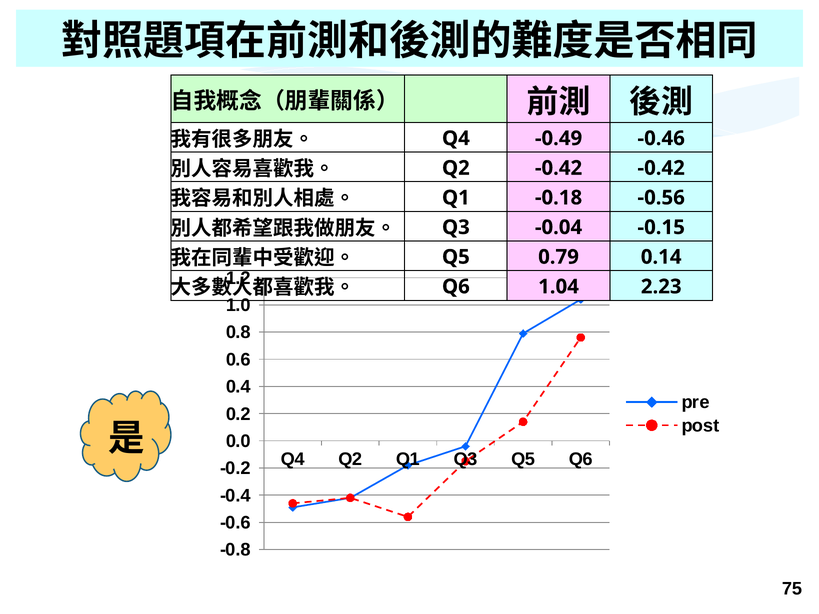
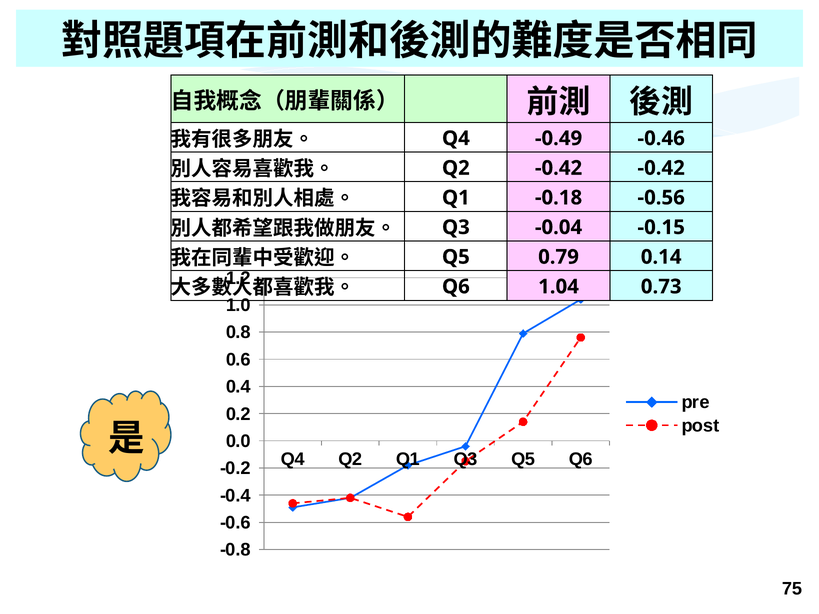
2.23: 2.23 -> 0.73 (661, 287)
